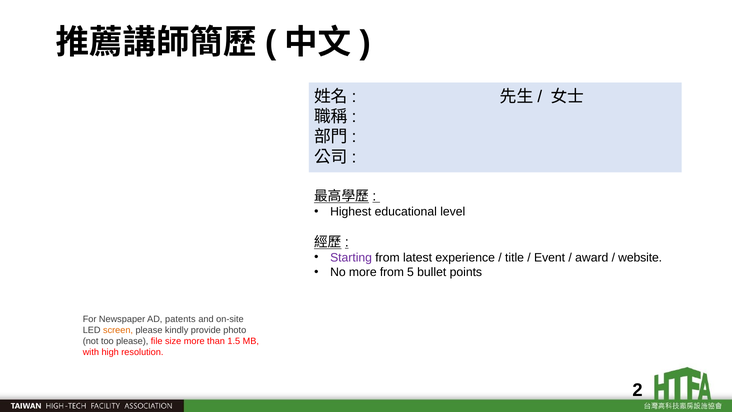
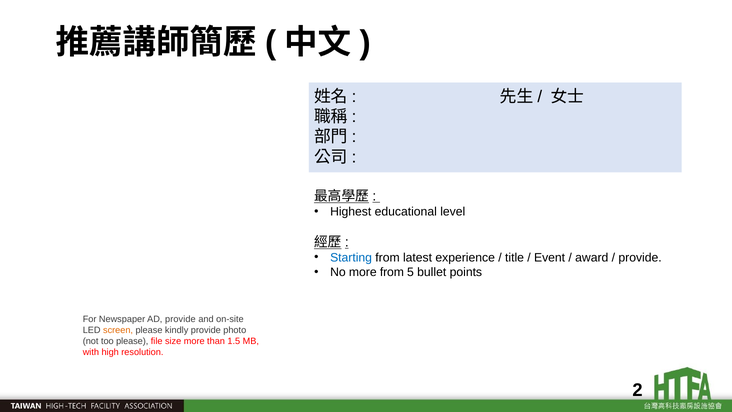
Starting colour: purple -> blue (351, 257)
website: website -> provide (640, 257)
AD patents: patents -> provide (180, 319)
